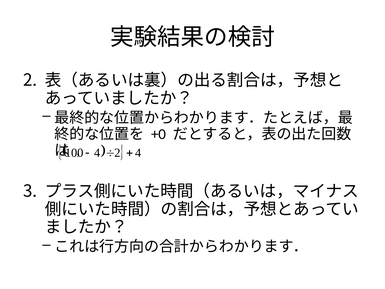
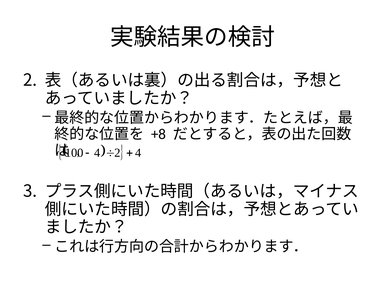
+0: +0 -> +8 (159, 134)
